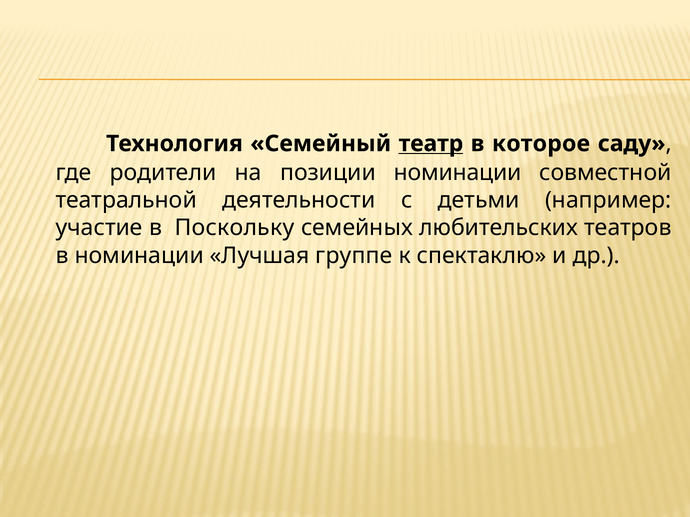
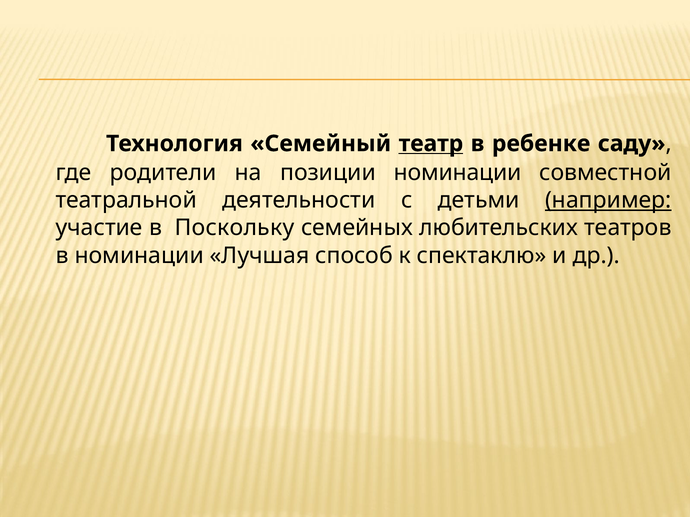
которое: которое -> ребенке (541, 144)
например underline: none -> present (608, 200)
группе: группе -> способ (354, 256)
